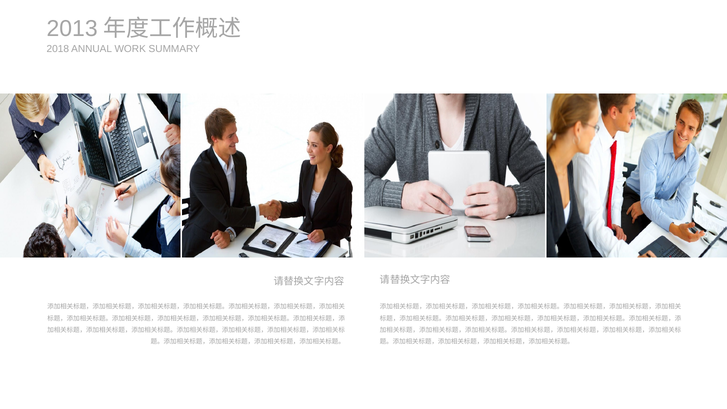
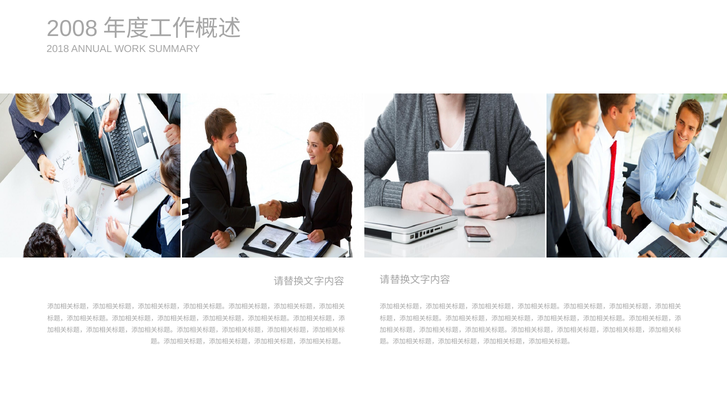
2013: 2013 -> 2008 (72, 29)
